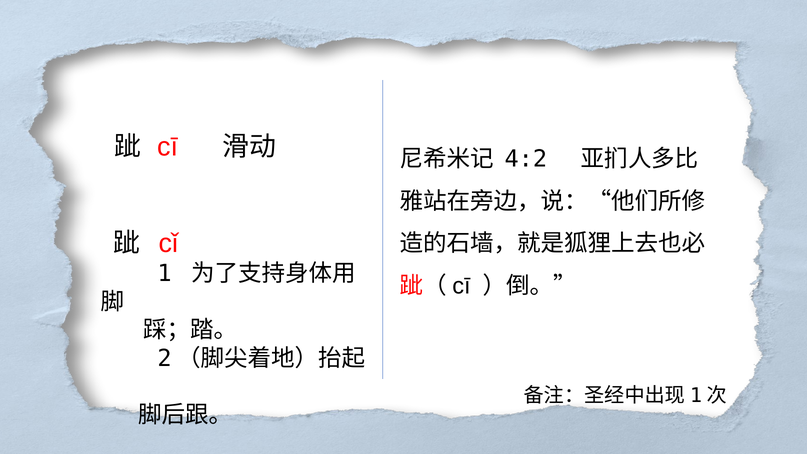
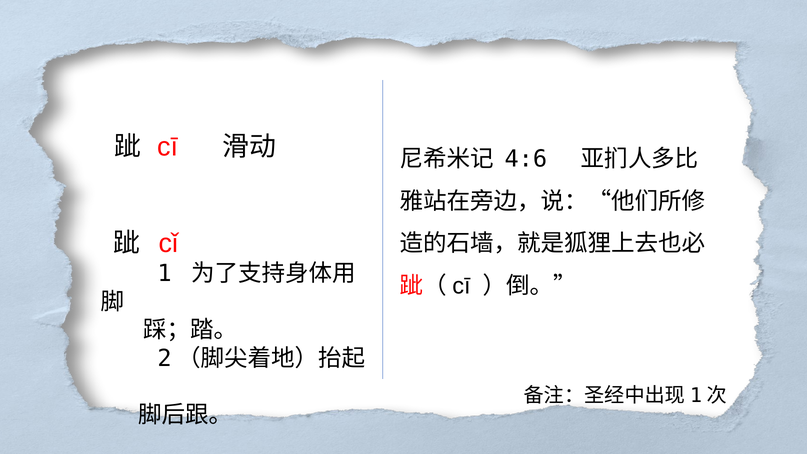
4:2: 4:2 -> 4:6 (526, 159)
